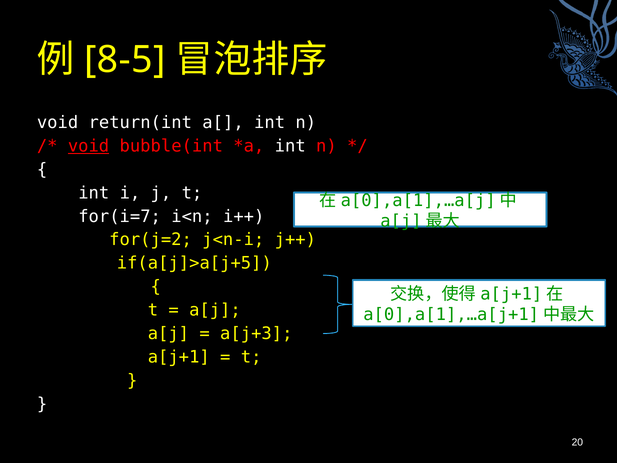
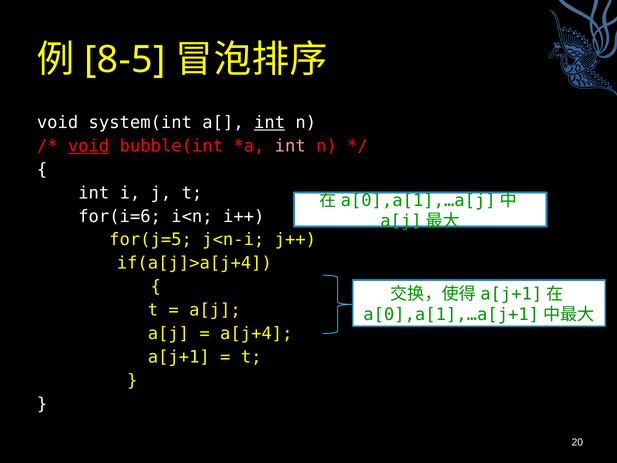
return(int: return(int -> system(int (140, 123)
int underline: none -> present (270, 123)
int colour: white -> pink (290, 146)
for(i=7: for(i=7 -> for(i=6 (120, 216)
for(j=2: for(j=2 -> for(j=5 (151, 240)
if(a[j]>a[j+5: if(a[j]>a[j+5 -> if(a[j]>a[j+4 (194, 263)
a[j+3: a[j+3 -> a[j+4 (256, 333)
